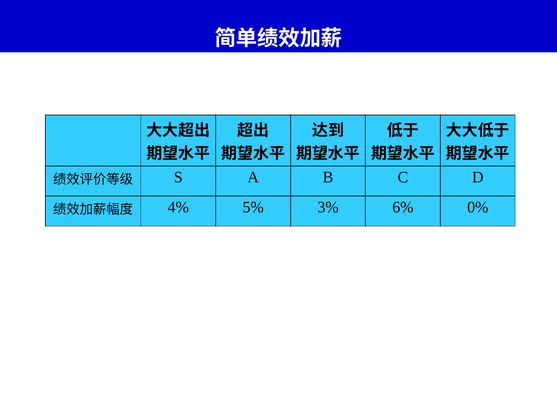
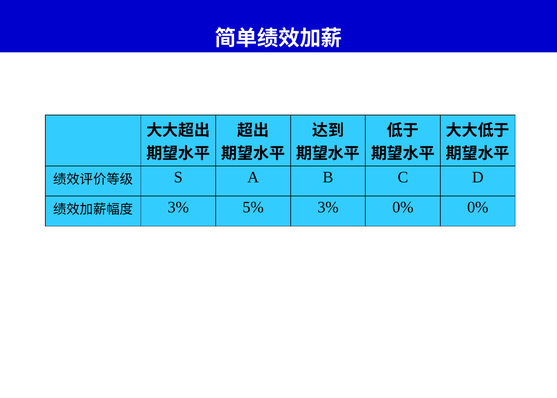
4%: 4% -> 3% (178, 207)
3% 6%: 6% -> 0% (403, 207)
